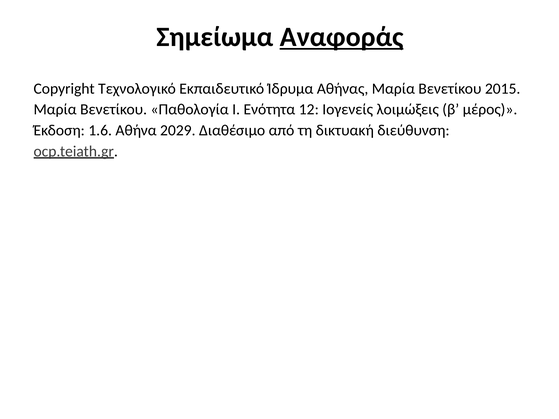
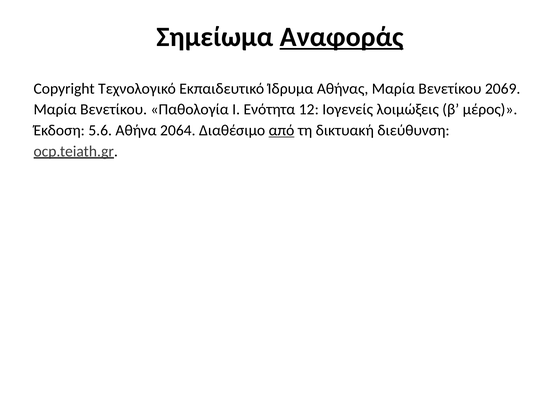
2015: 2015 -> 2069 (503, 89)
1.6: 1.6 -> 5.6 (100, 130)
2029: 2029 -> 2064 (178, 130)
από underline: none -> present (282, 130)
